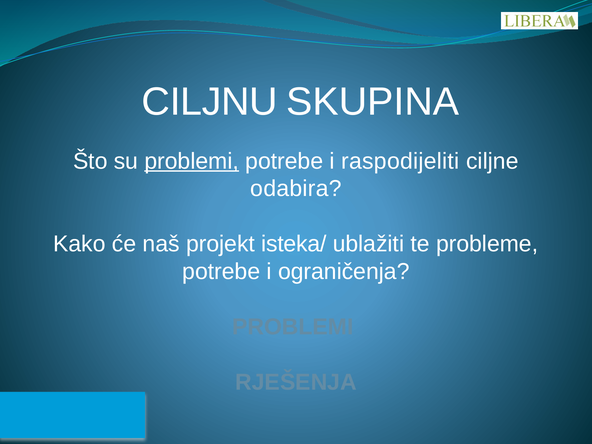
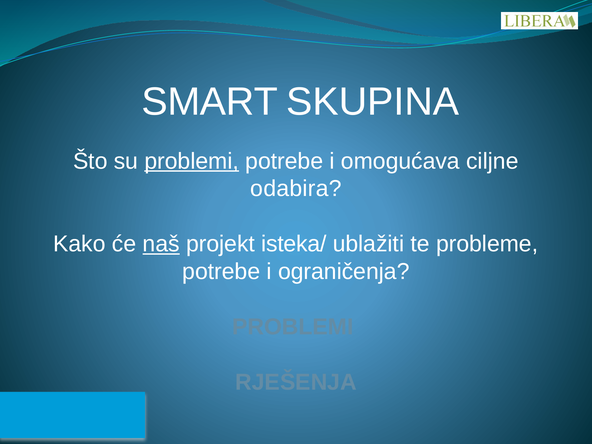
CILJNU: CILJNU -> SMART (210, 102)
raspodijeliti: raspodijeliti -> omogućava (400, 161)
naš underline: none -> present (161, 244)
